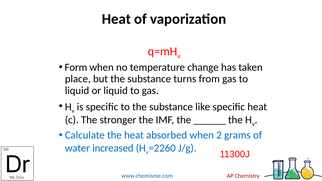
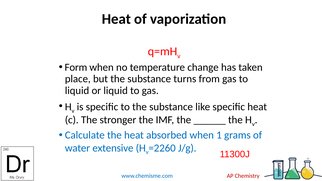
2: 2 -> 1 (219, 135)
increased: increased -> extensive (113, 148)
